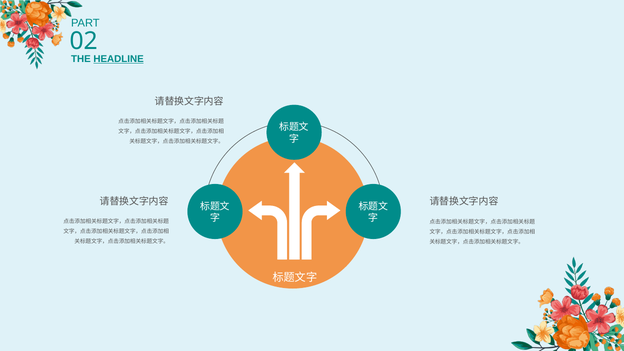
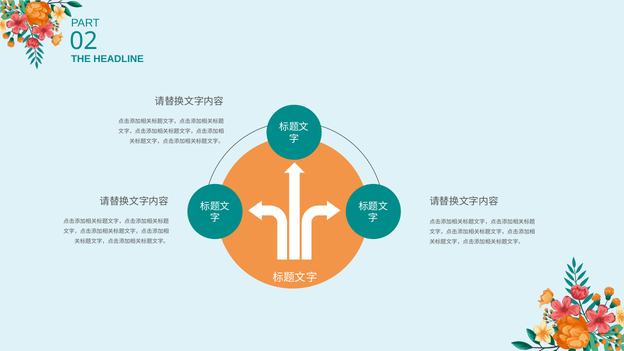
HEADLINE underline: present -> none (119, 59)
